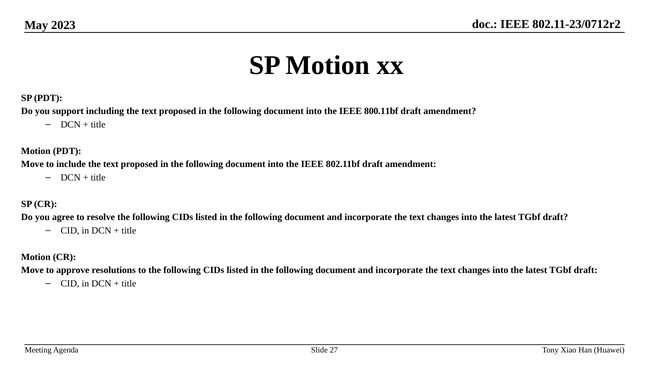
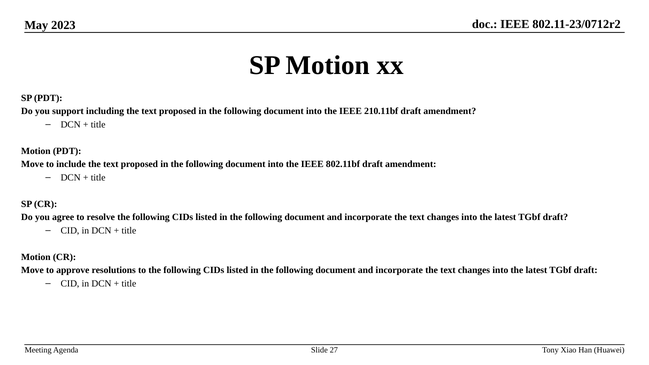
800.11bf: 800.11bf -> 210.11bf (381, 111)
